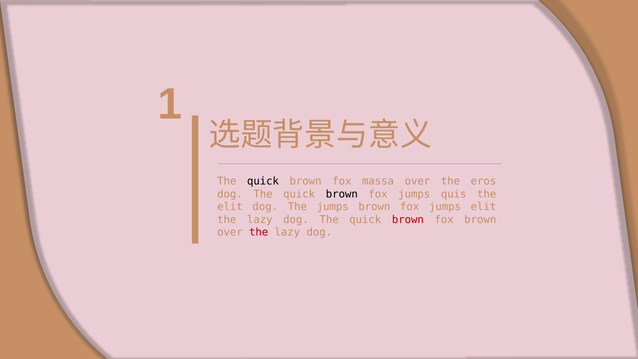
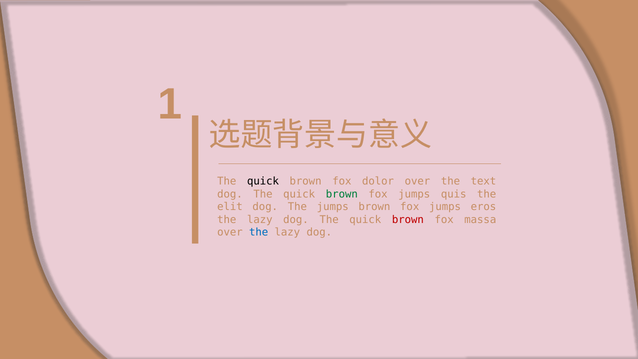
massa: massa -> dolor (378, 181)
eros: eros -> text (483, 181)
brown colour: black -> green (342, 194)
jumps elit: elit -> eros (483, 207)
fox brown: brown -> massa (480, 219)
the colour: red -> blue (259, 232)
